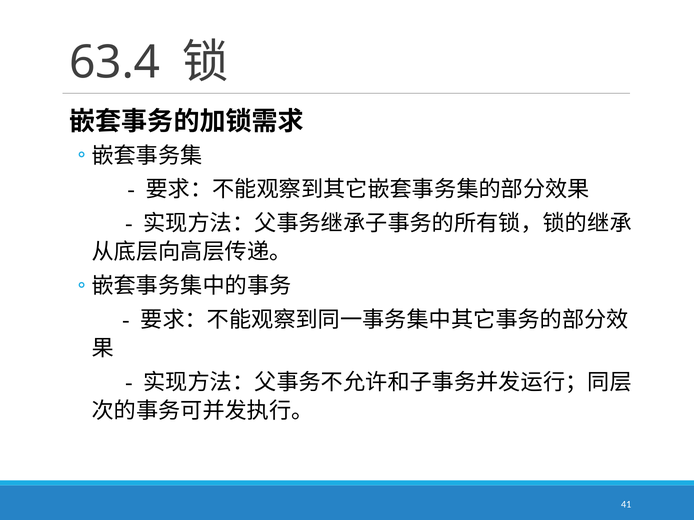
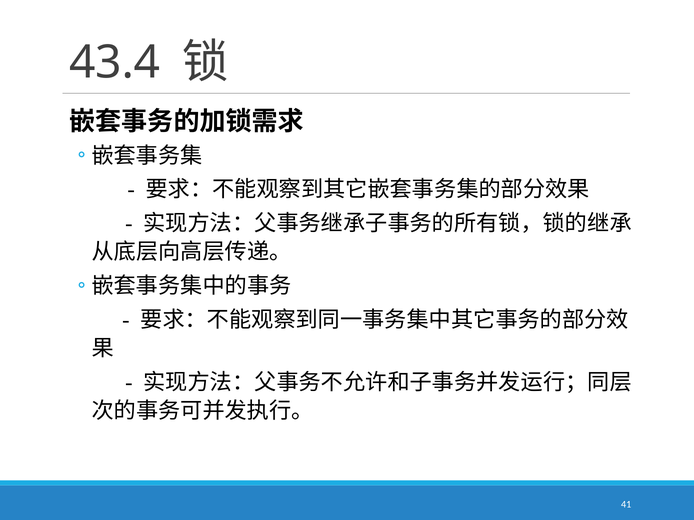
63.4: 63.4 -> 43.4 (115, 62)
